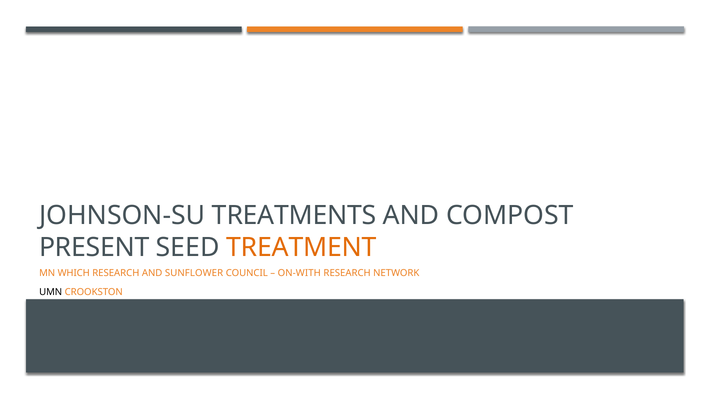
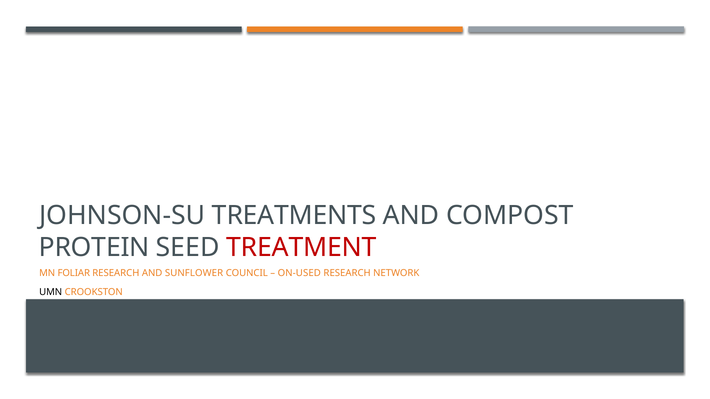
PRESENT: PRESENT -> PROTEIN (94, 248)
TREATMENT colour: orange -> red (301, 248)
WHICH: WHICH -> FOLIAR (74, 274)
ON-WITH: ON-WITH -> ON-USED (299, 274)
